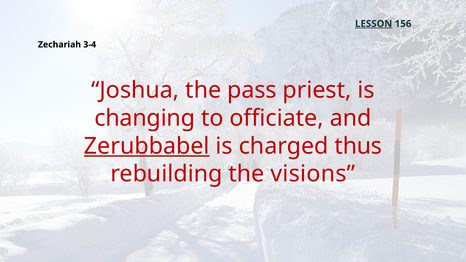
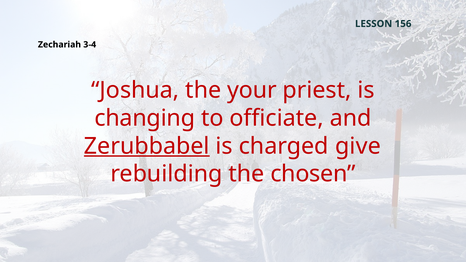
LESSON underline: present -> none (374, 24)
pass: pass -> your (252, 90)
thus: thus -> give (358, 146)
visions: visions -> chosen (313, 174)
